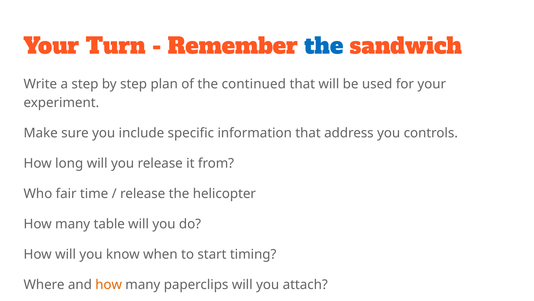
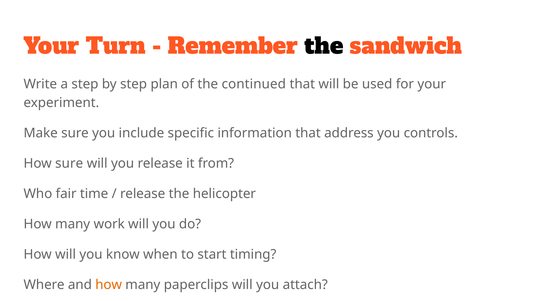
the colour: blue -> black (324, 46)
How long: long -> sure (69, 163)
table: table -> work (109, 223)
